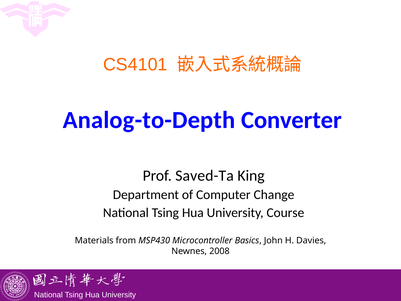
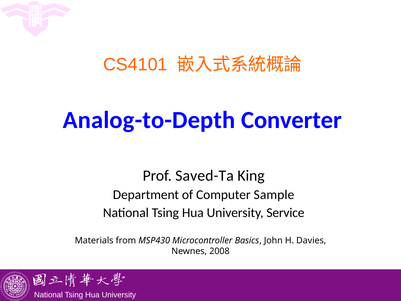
Change: Change -> Sample (274, 195)
Course: Course -> Service (285, 213)
